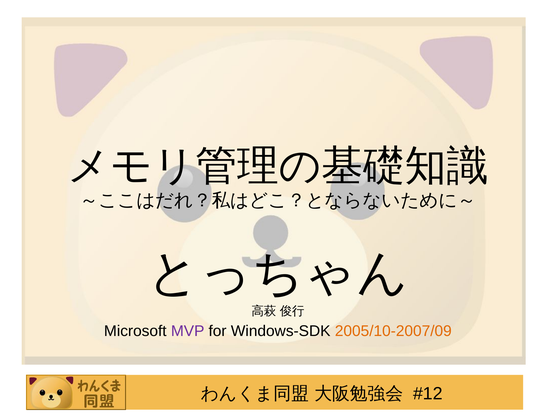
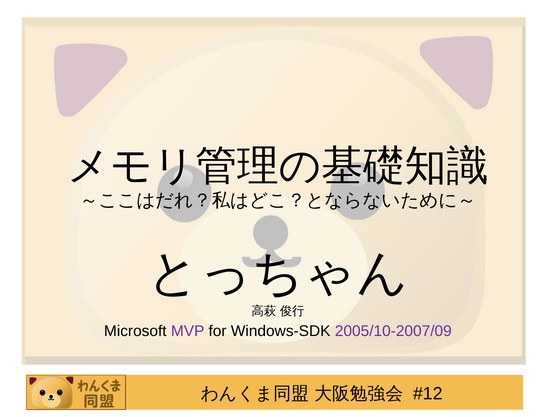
2005/10-2007/09 colour: orange -> purple (393, 331)
